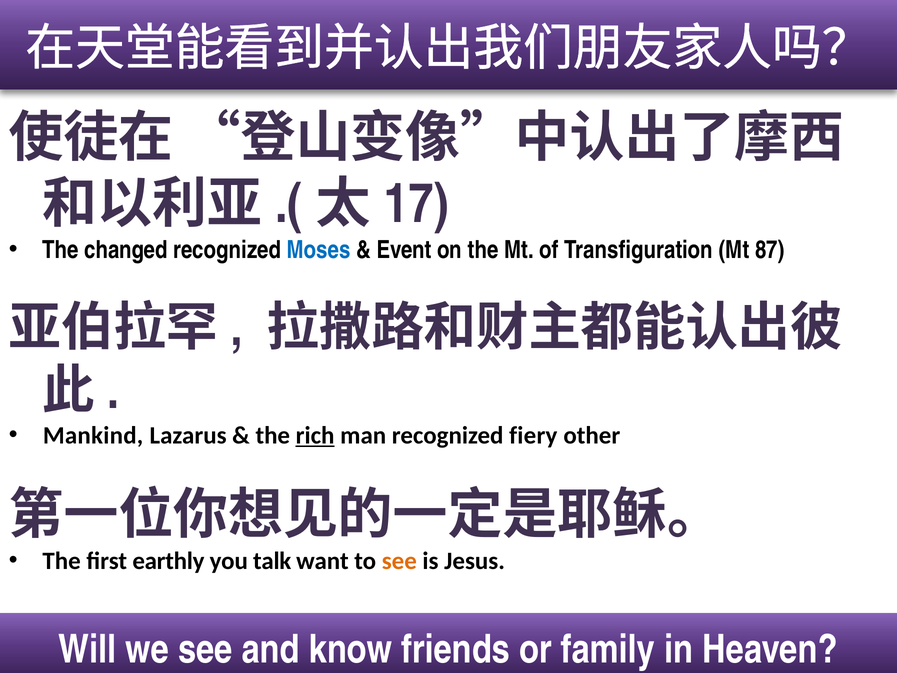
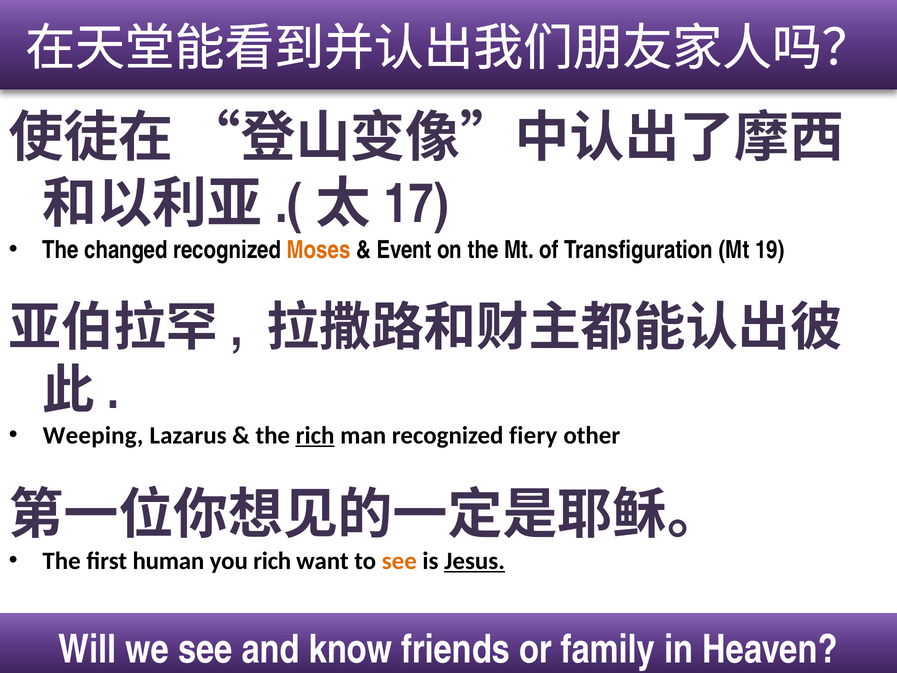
Moses colour: blue -> orange (319, 250)
87: 87 -> 19 (770, 250)
Mankind: Mankind -> Weeping (93, 435)
earthly: earthly -> human (168, 561)
you talk: talk -> rich (272, 561)
Jesus underline: none -> present (475, 561)
